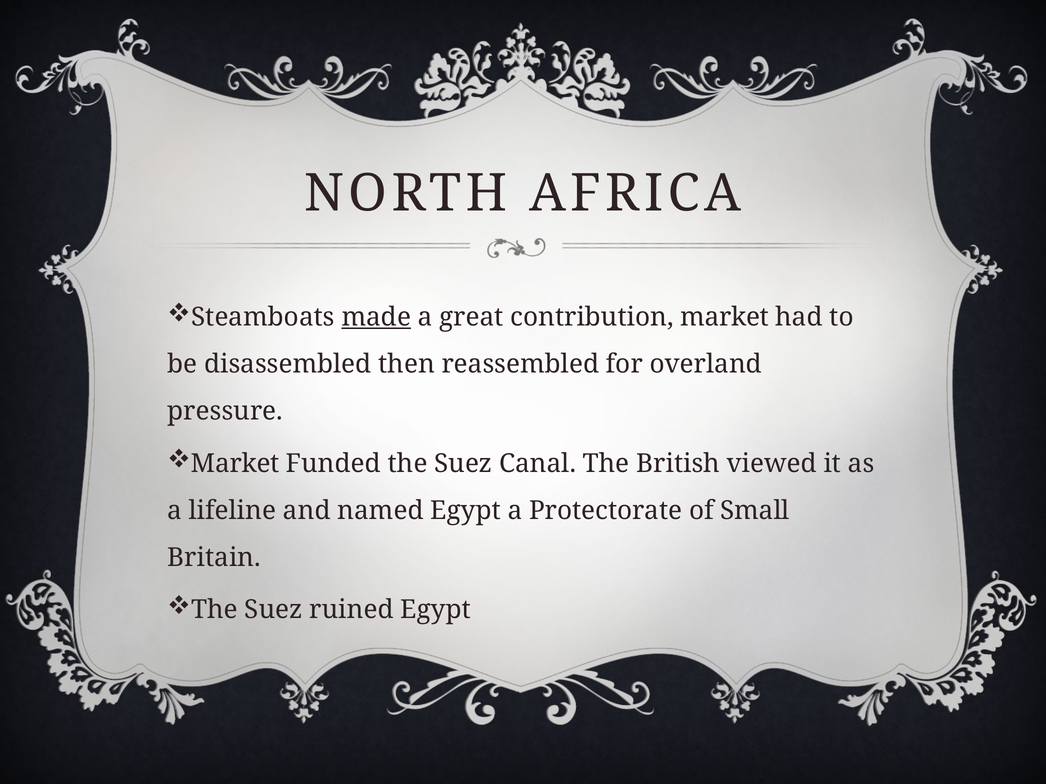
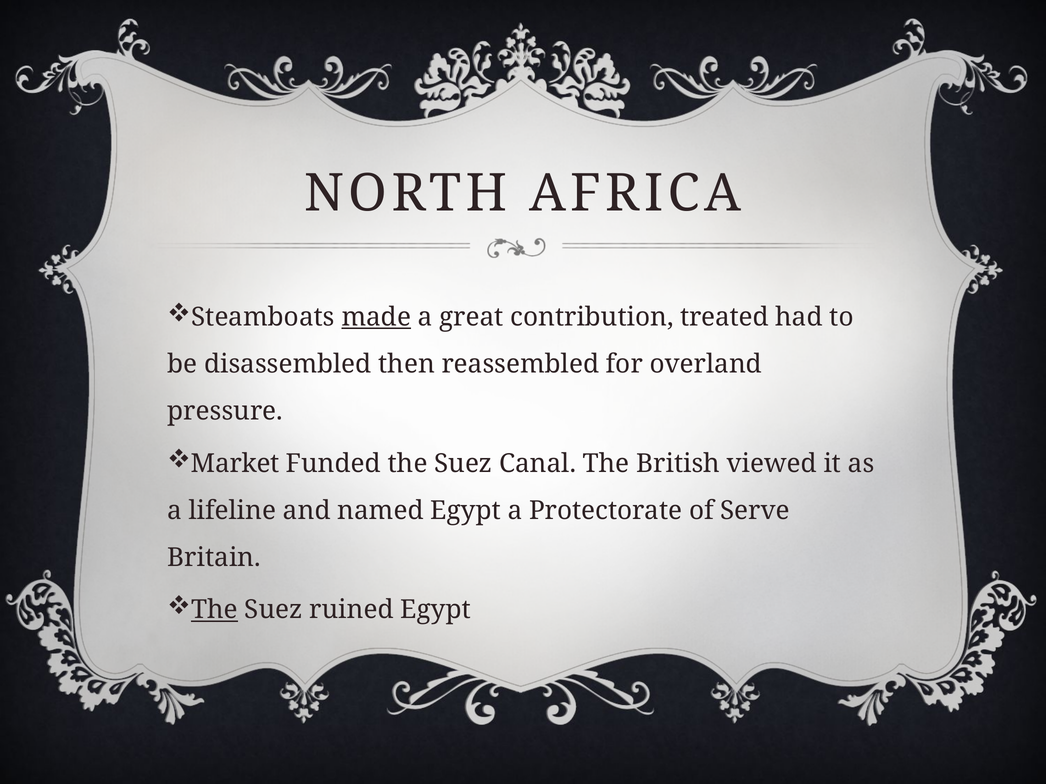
contribution market: market -> treated (725, 317)
Small: Small -> Serve (755, 511)
The underline: none -> present (214, 610)
